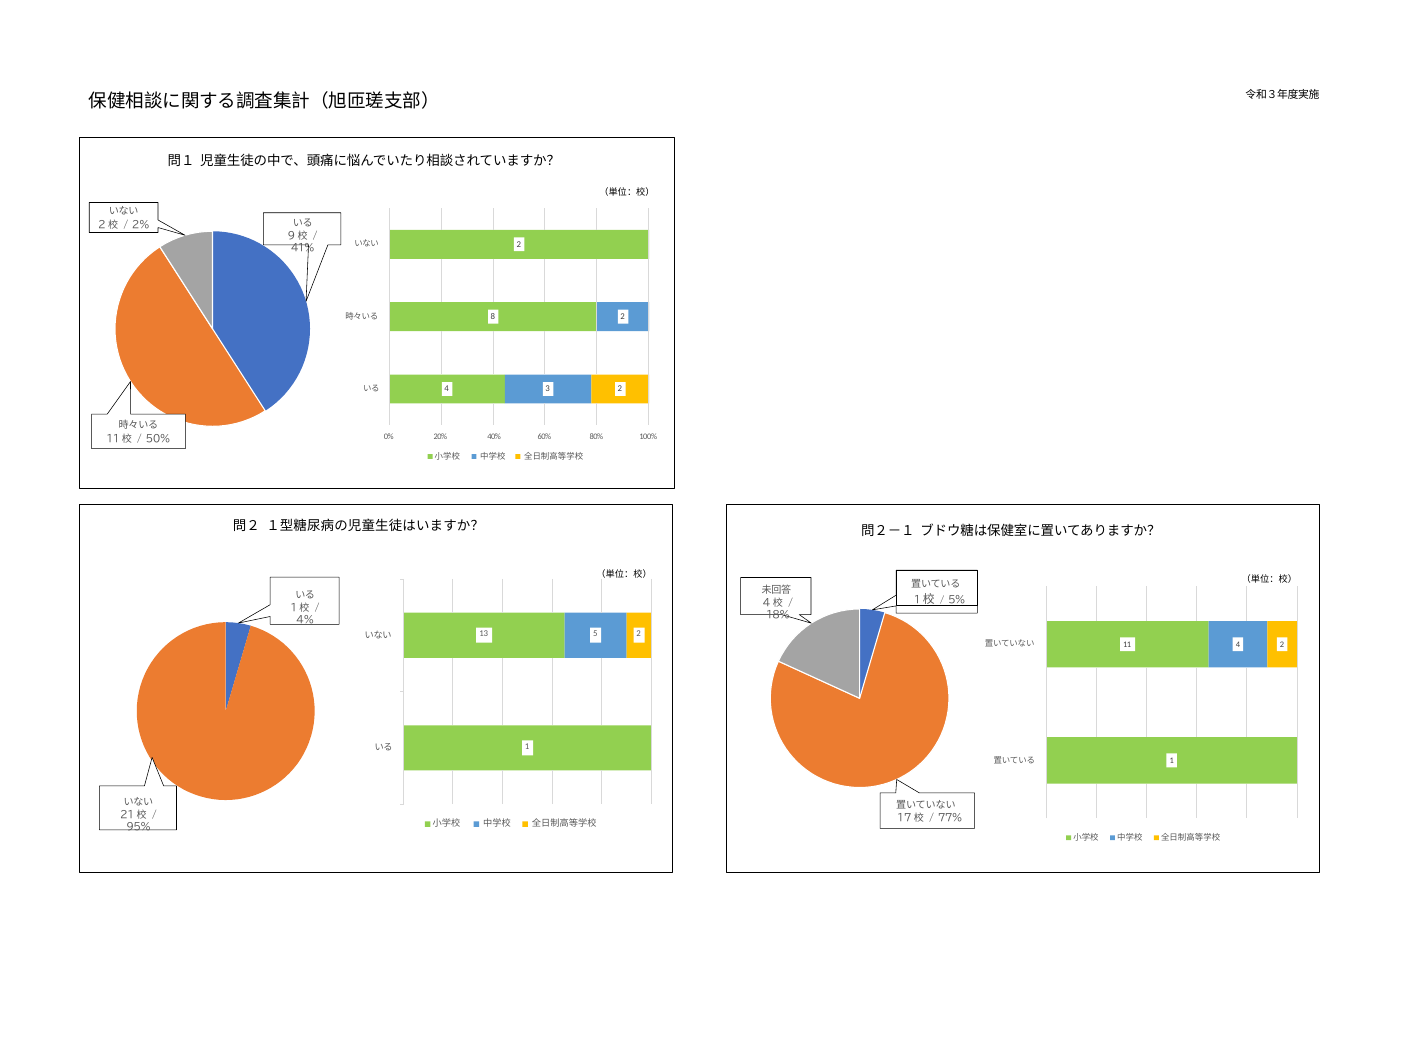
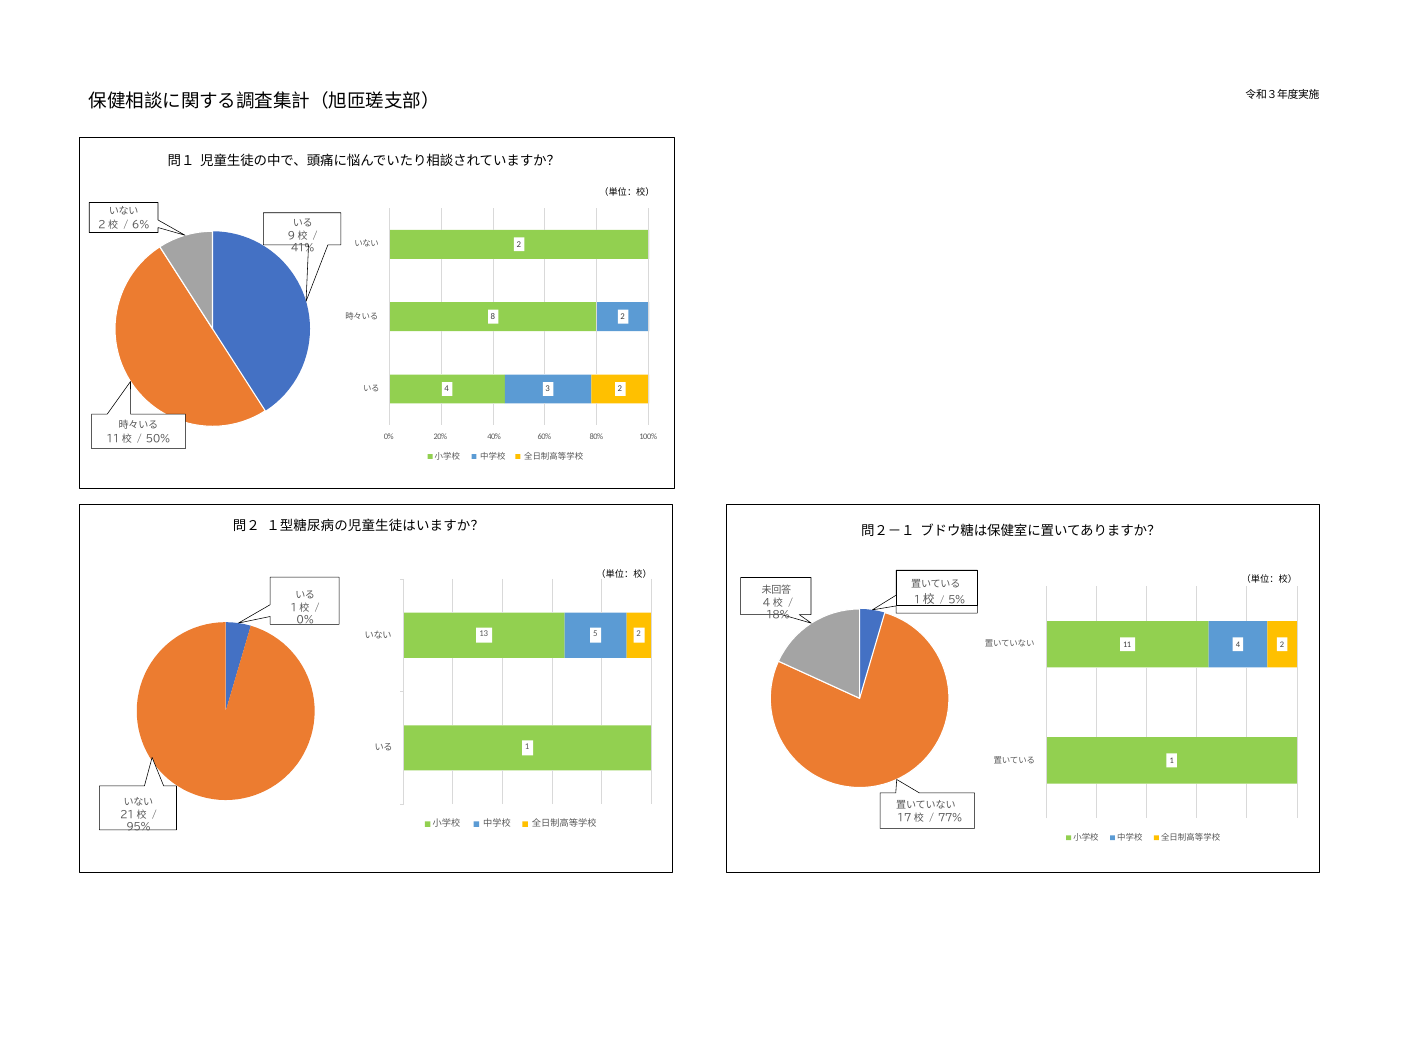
2%: 2% -> 6% (141, 225)
4%: 4% -> 0% (305, 620)
